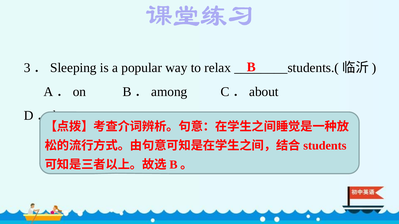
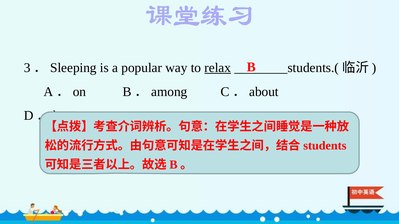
relax underline: none -> present (218, 68)
